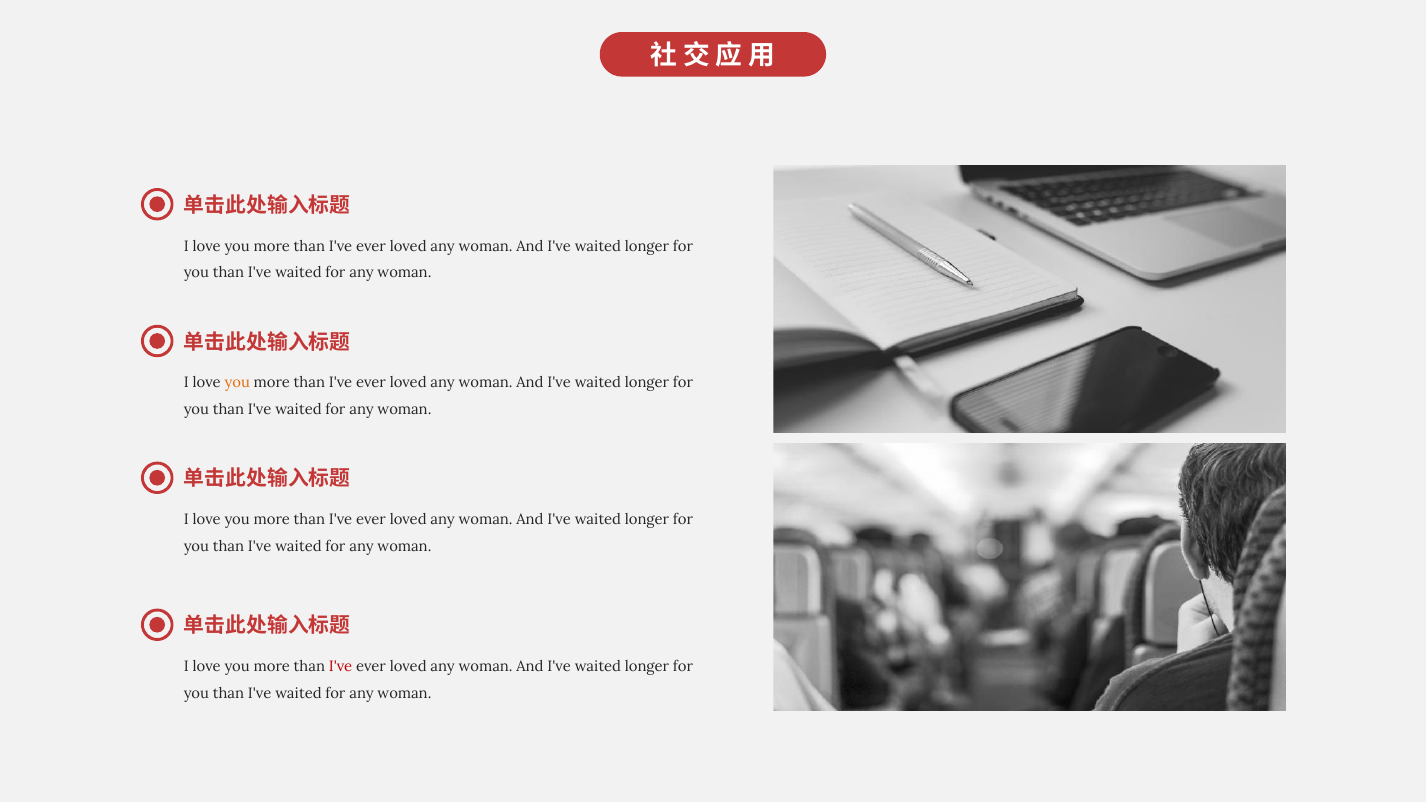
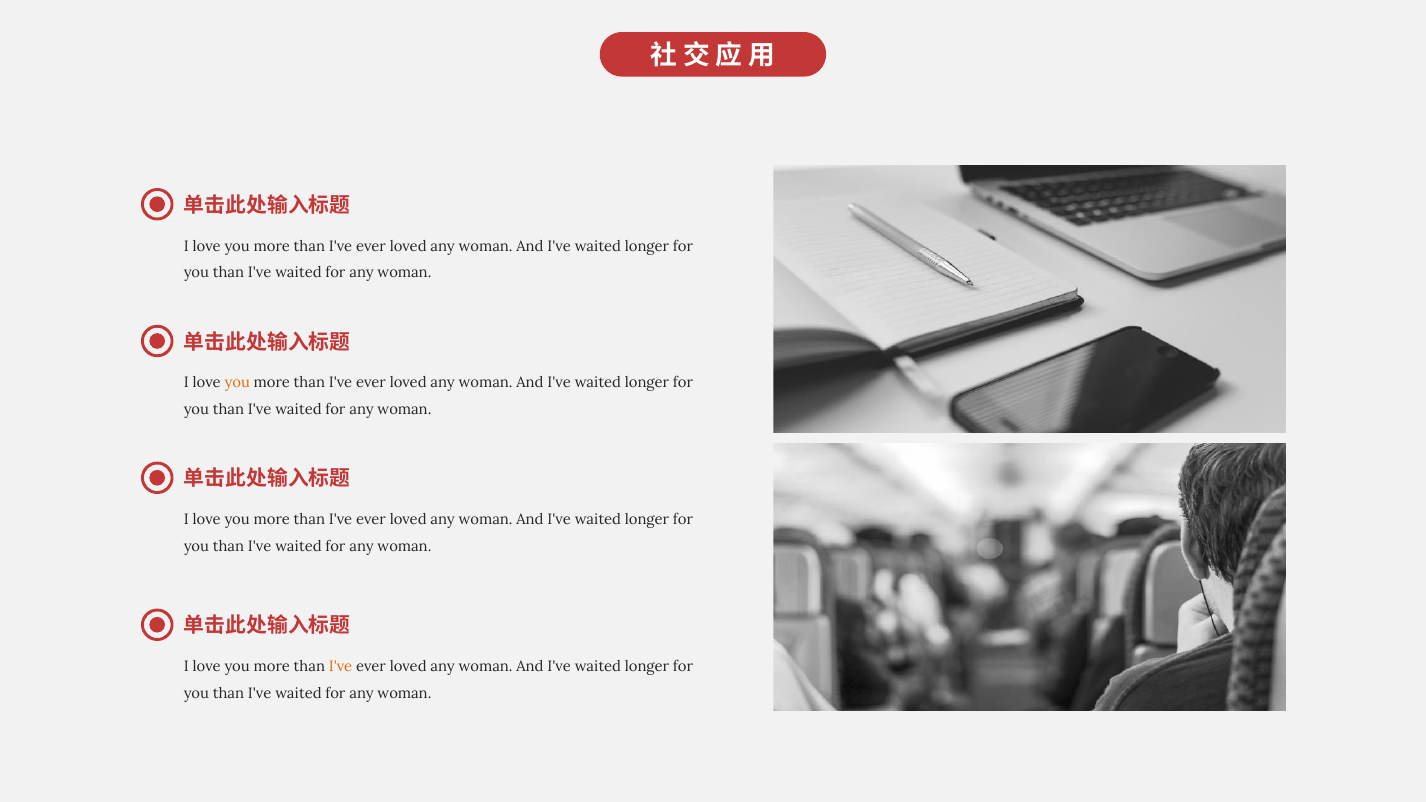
I've colour: red -> orange (341, 667)
